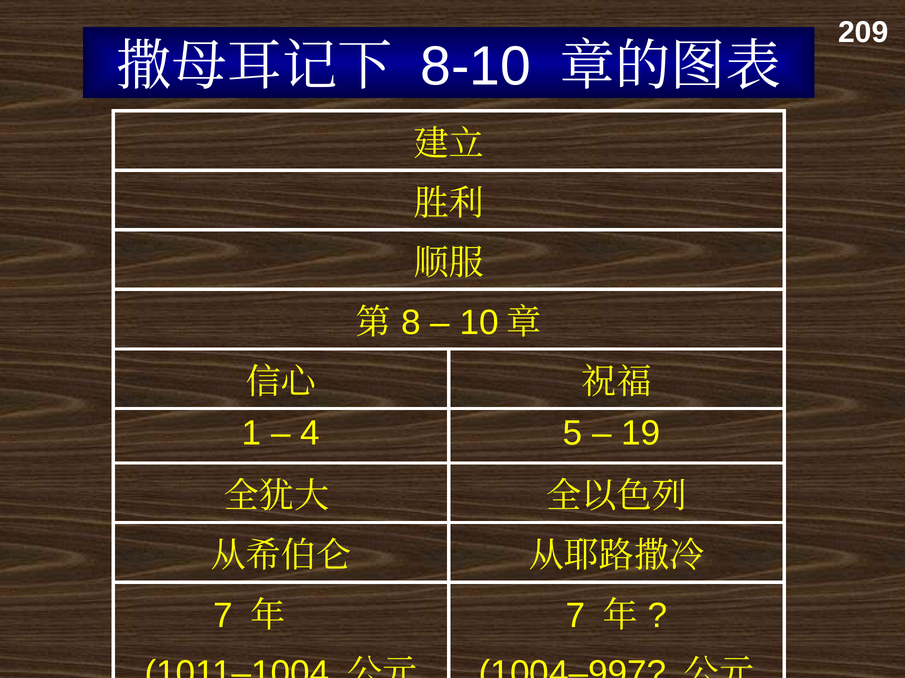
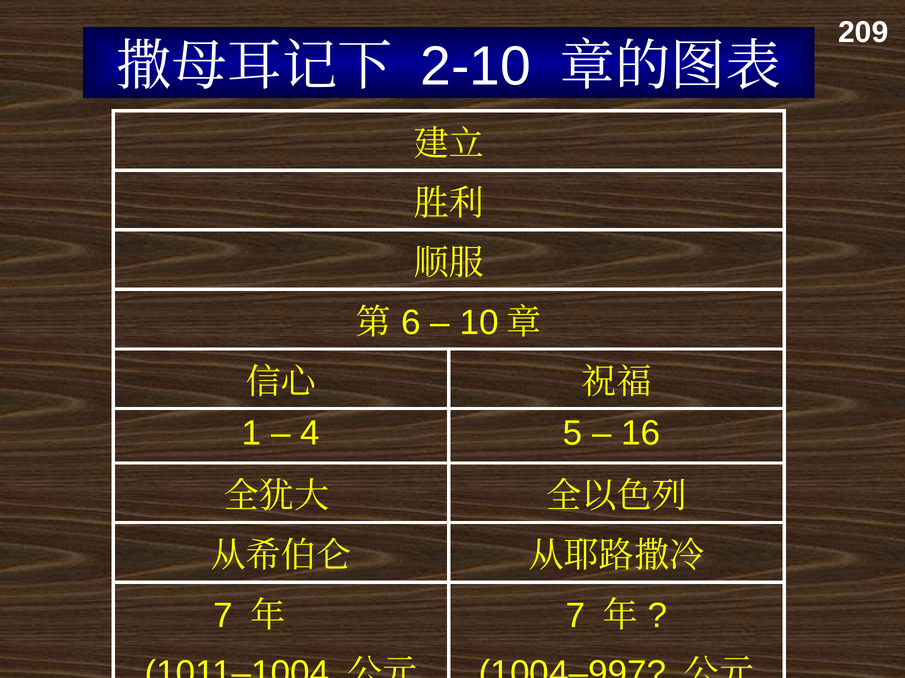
8-10: 8-10 -> 2-10 (476, 66)
8: 8 -> 6 (411, 323)
19: 19 -> 16 (641, 434)
